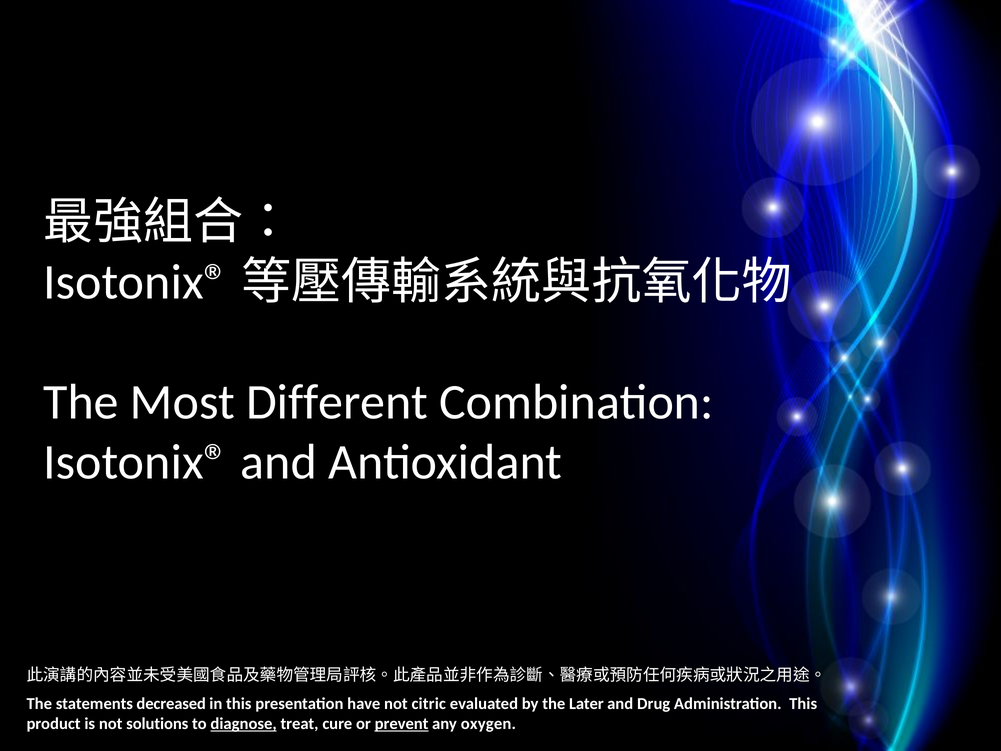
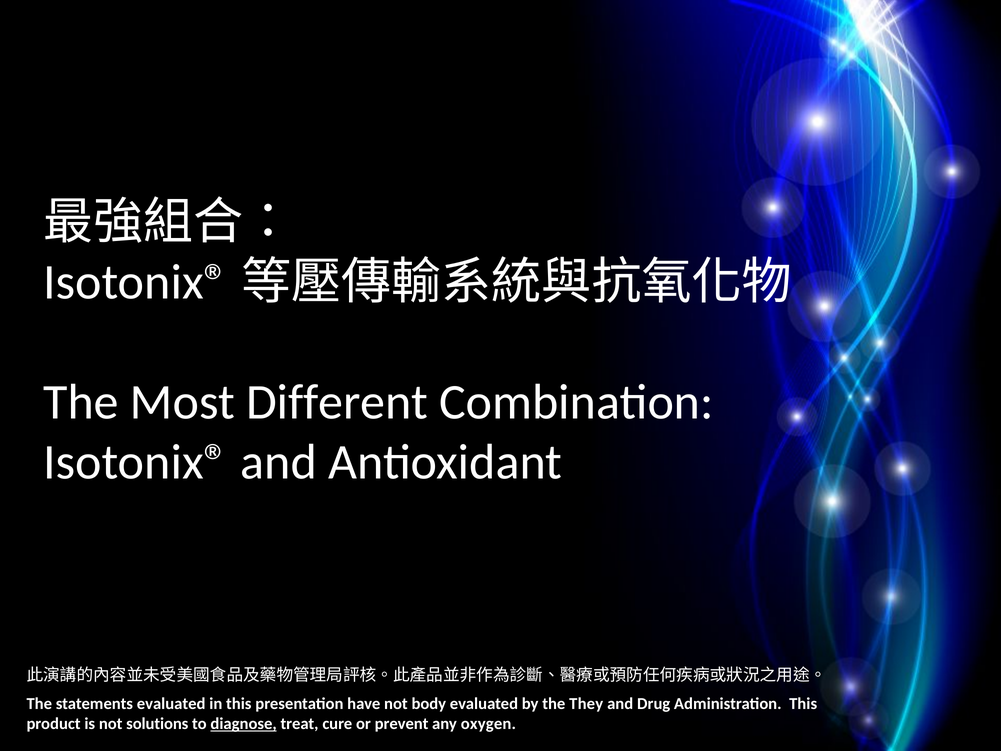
statements decreased: decreased -> evaluated (171, 703)
citric: citric -> body (429, 703)
Later: Later -> They (586, 703)
prevent underline: present -> none (402, 723)
